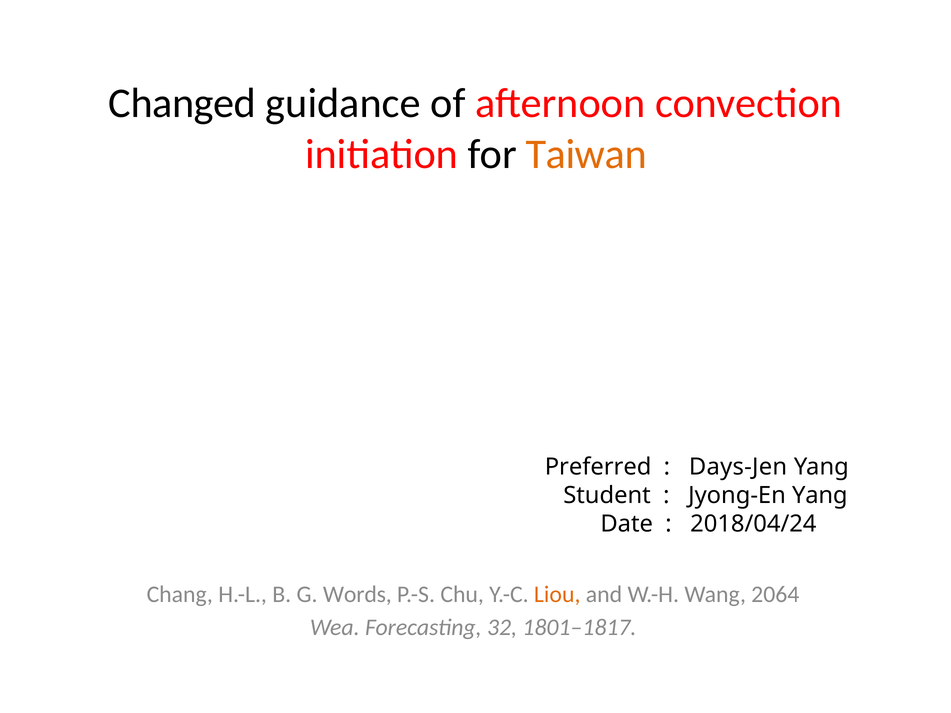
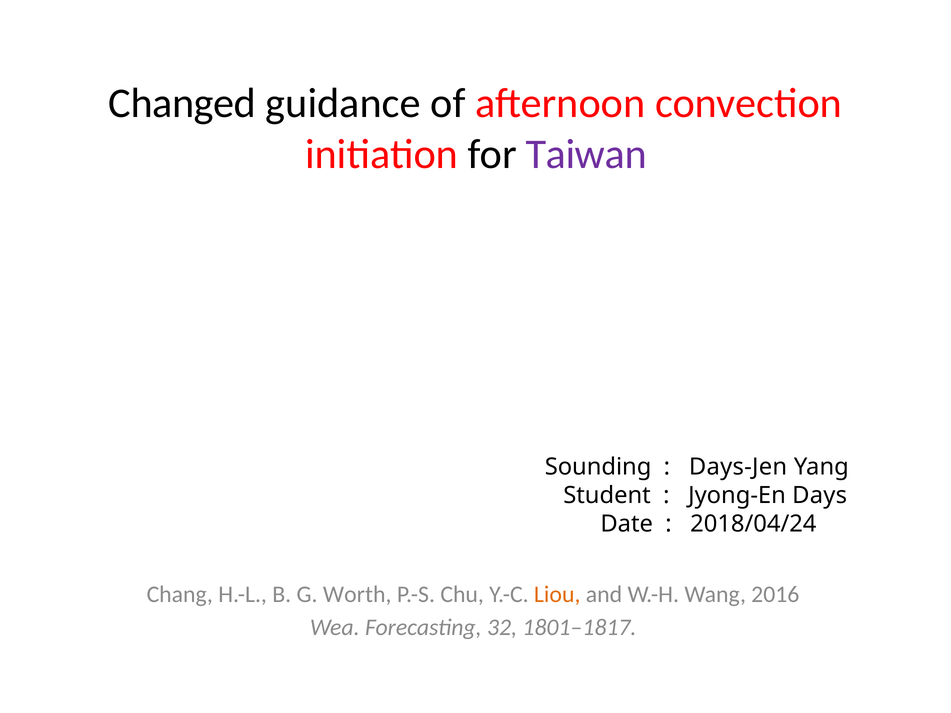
Taiwan colour: orange -> purple (586, 154)
Preferred: Preferred -> Sounding (598, 467)
Jyong-En Yang: Yang -> Days (820, 496)
Words: Words -> Worth (357, 595)
2064: 2064 -> 2016 (775, 595)
